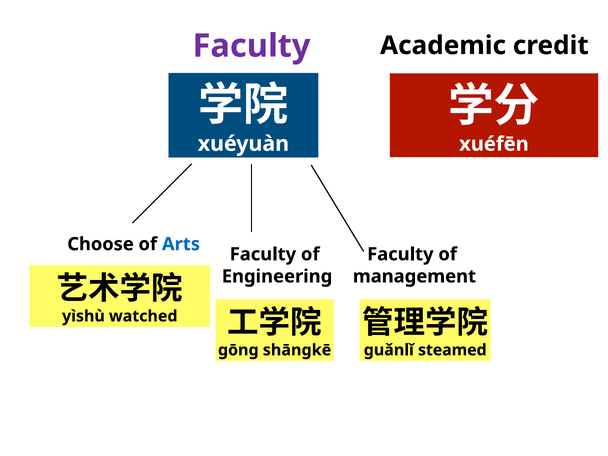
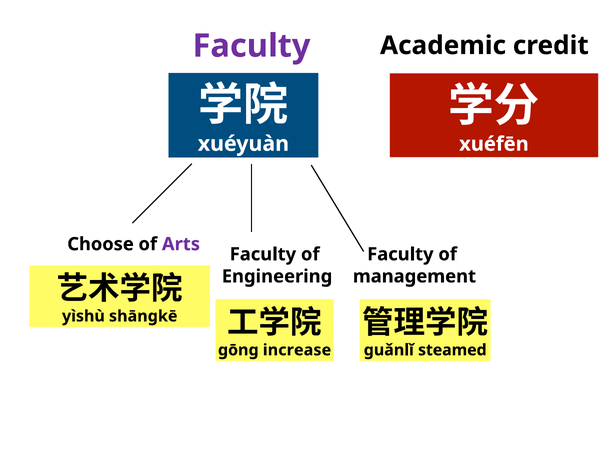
Arts colour: blue -> purple (181, 244)
watched: watched -> shāngkē (143, 316)
shāngkē: shāngkē -> increase (297, 350)
